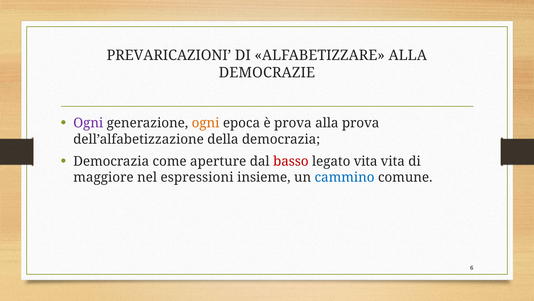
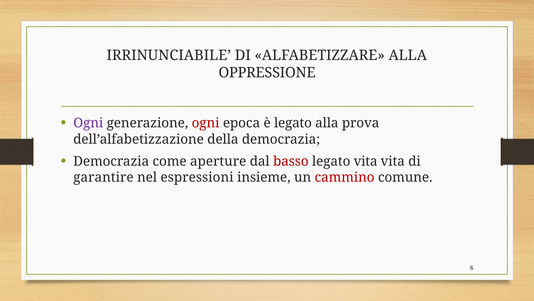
PREVARICAZIONI: PREVARICAZIONI -> IRRINUNCIABILE (169, 55)
DEMOCRAZIE: DEMOCRAZIE -> OPPRESSIONE (267, 73)
ogni colour: orange -> red (206, 123)
è prova: prova -> legato (293, 123)
maggiore: maggiore -> garantire (103, 177)
cammino colour: blue -> red (345, 177)
